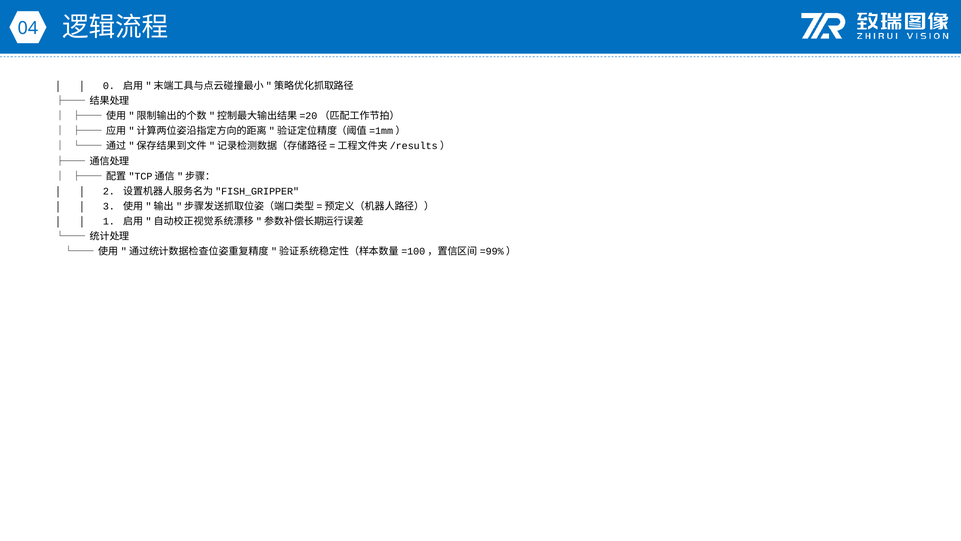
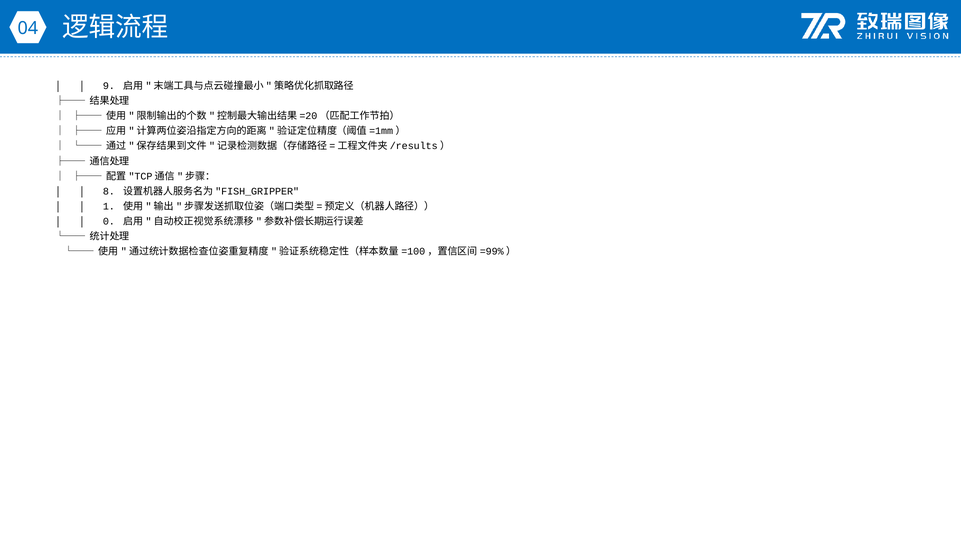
0: 0 -> 9 (109, 86)
2: 2 -> 8 (109, 191)
3: 3 -> 1 (109, 206)
1: 1 -> 0 (109, 221)
